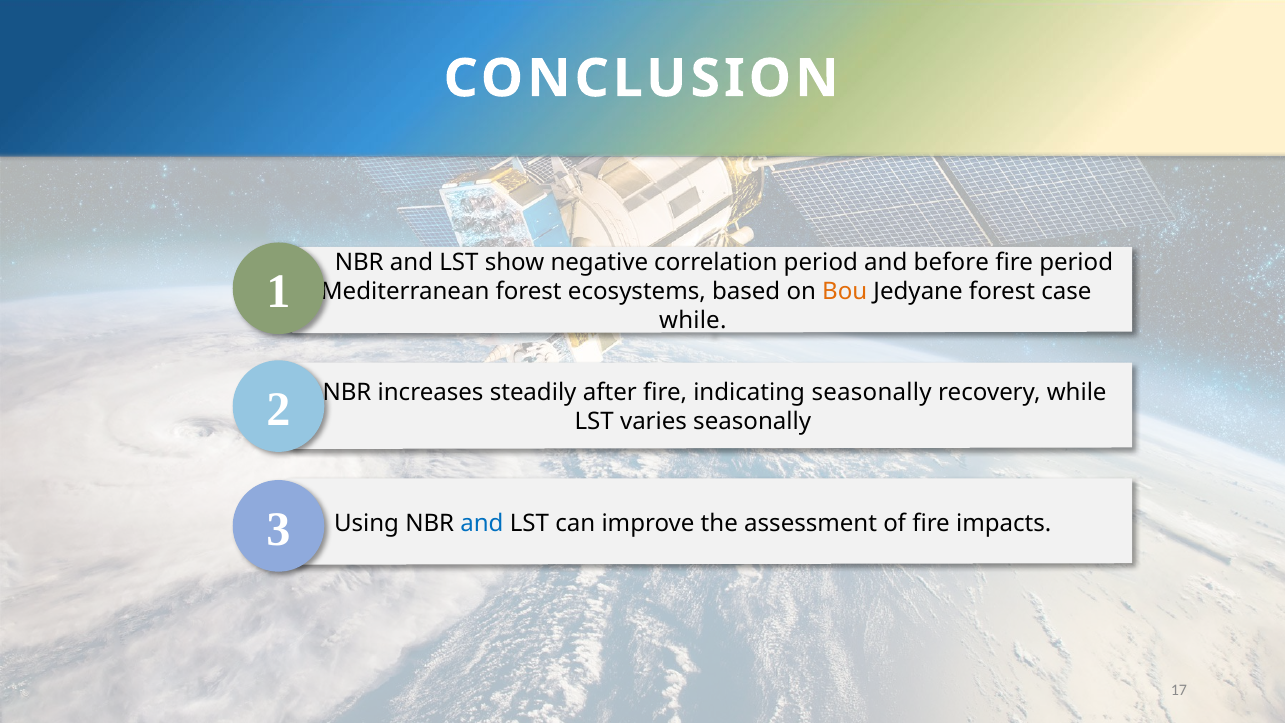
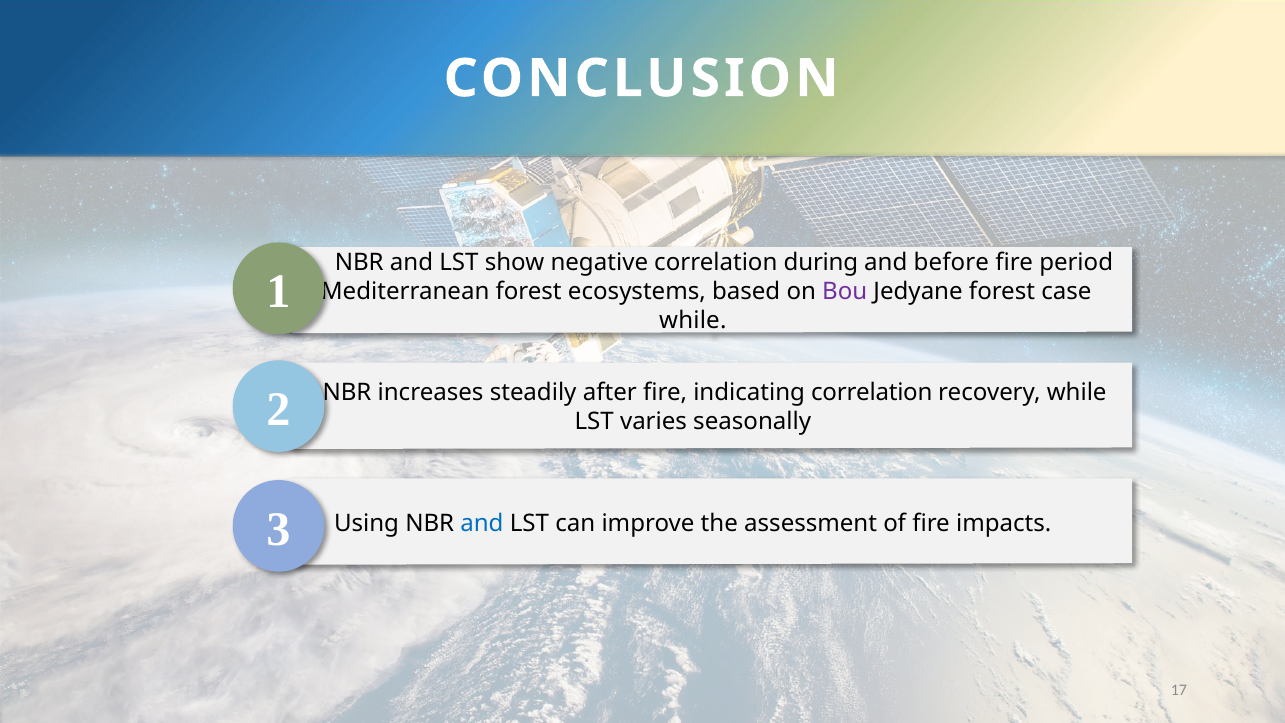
correlation period: period -> during (821, 263)
Bou colour: orange -> purple (845, 292)
indicating seasonally: seasonally -> correlation (872, 393)
